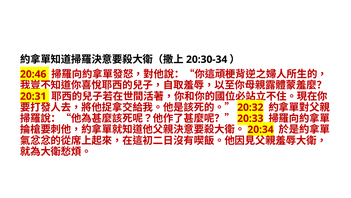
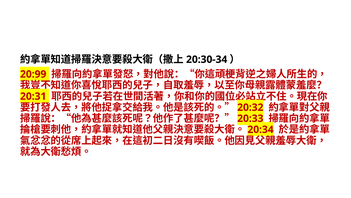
20:46: 20:46 -> 20:99 (33, 74)
